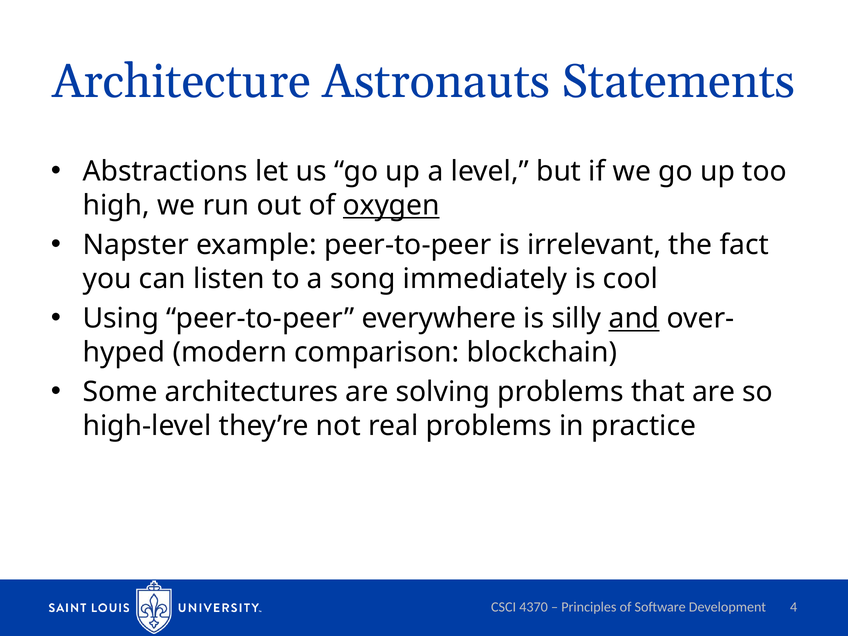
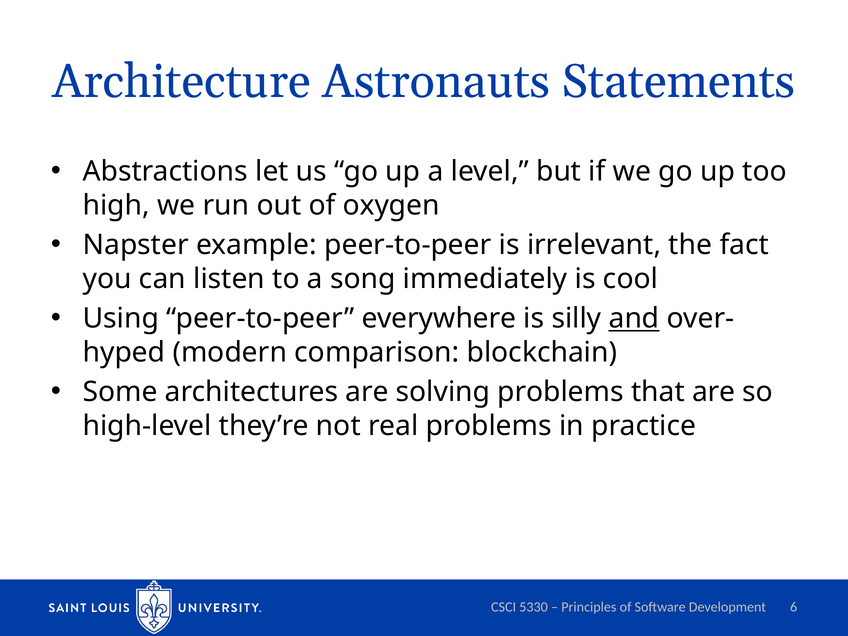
oxygen underline: present -> none (391, 206)
4370: 4370 -> 5330 (534, 607)
4: 4 -> 6 (794, 607)
